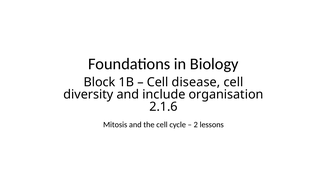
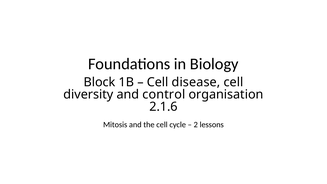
include: include -> control (164, 94)
